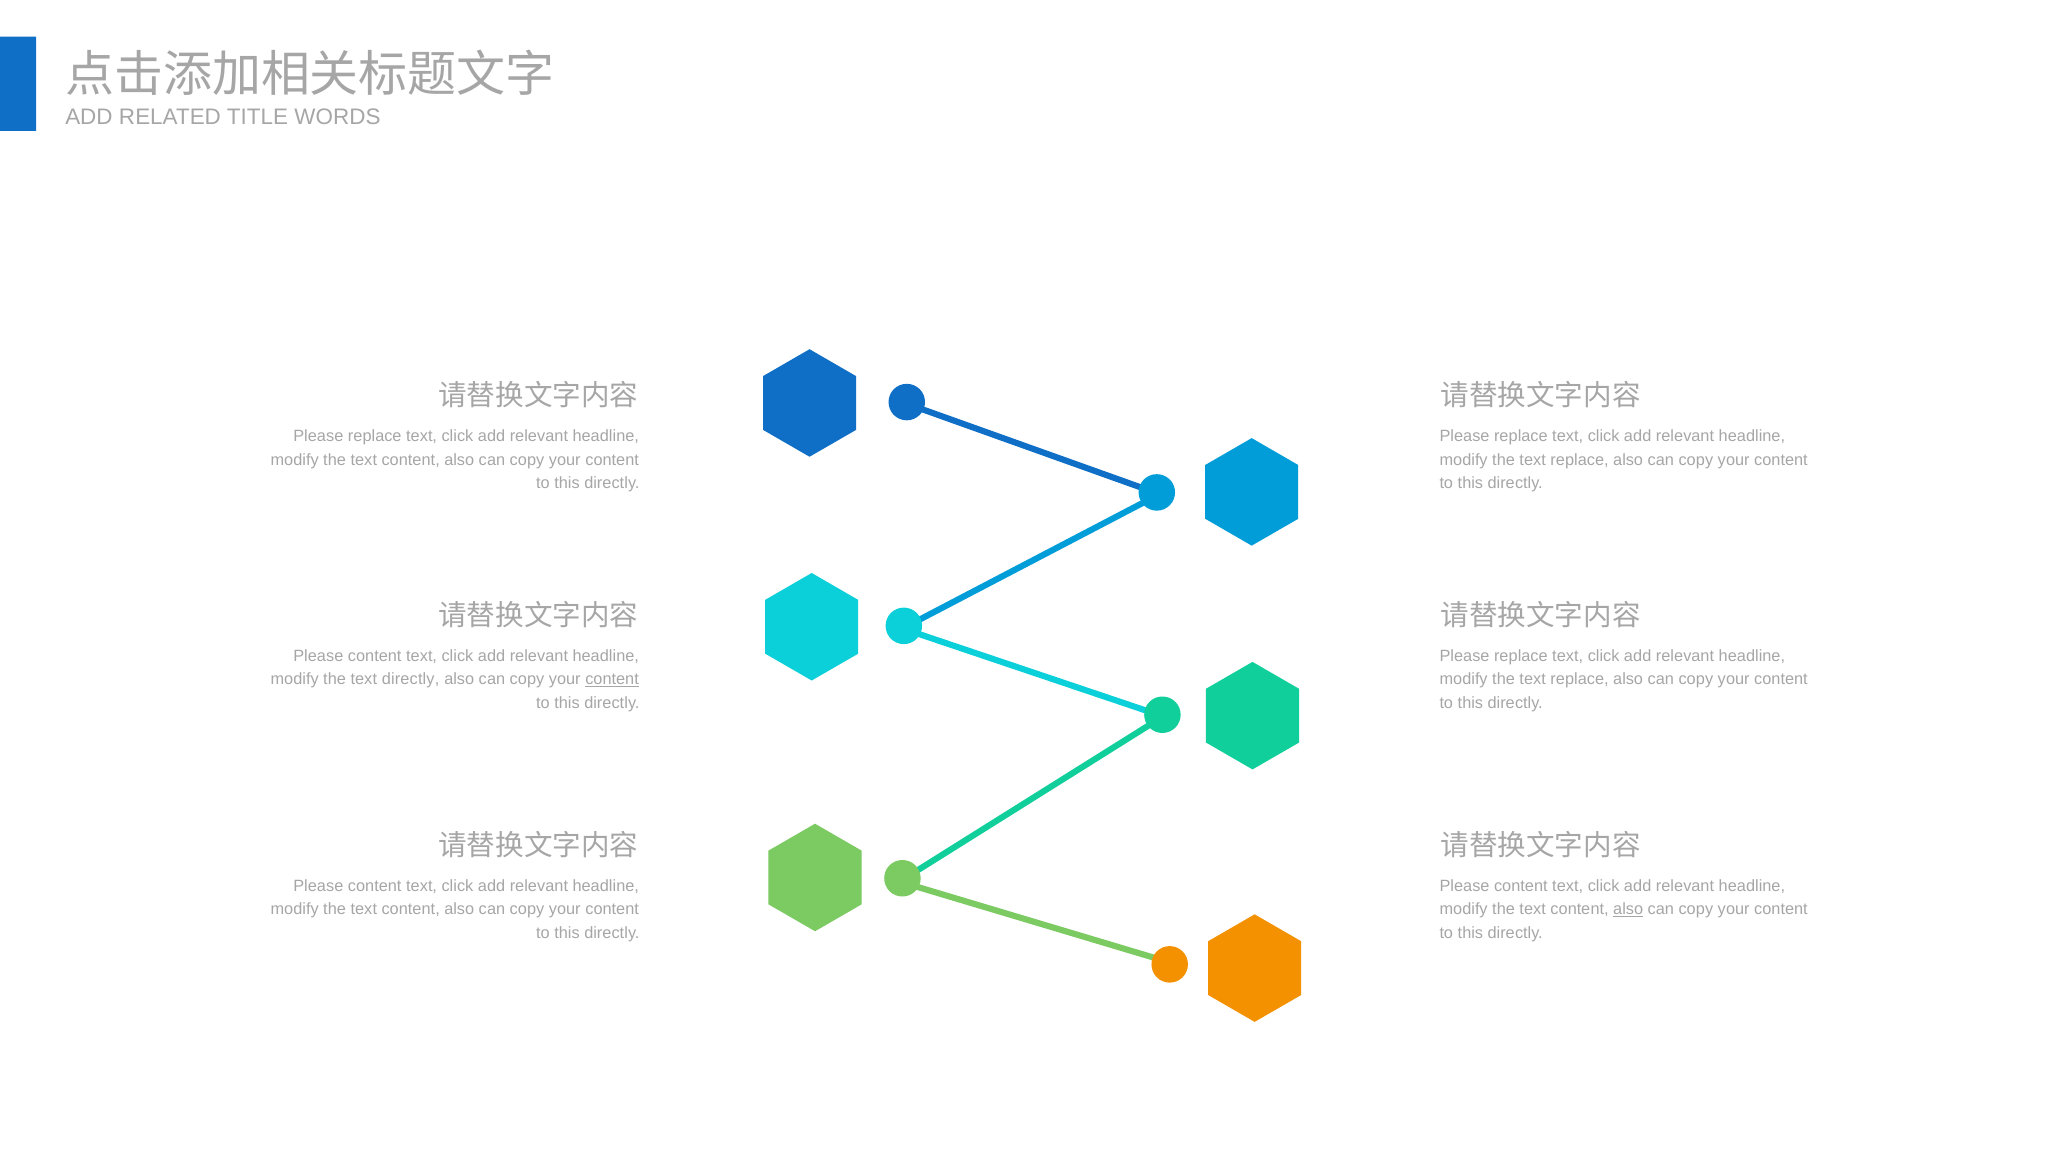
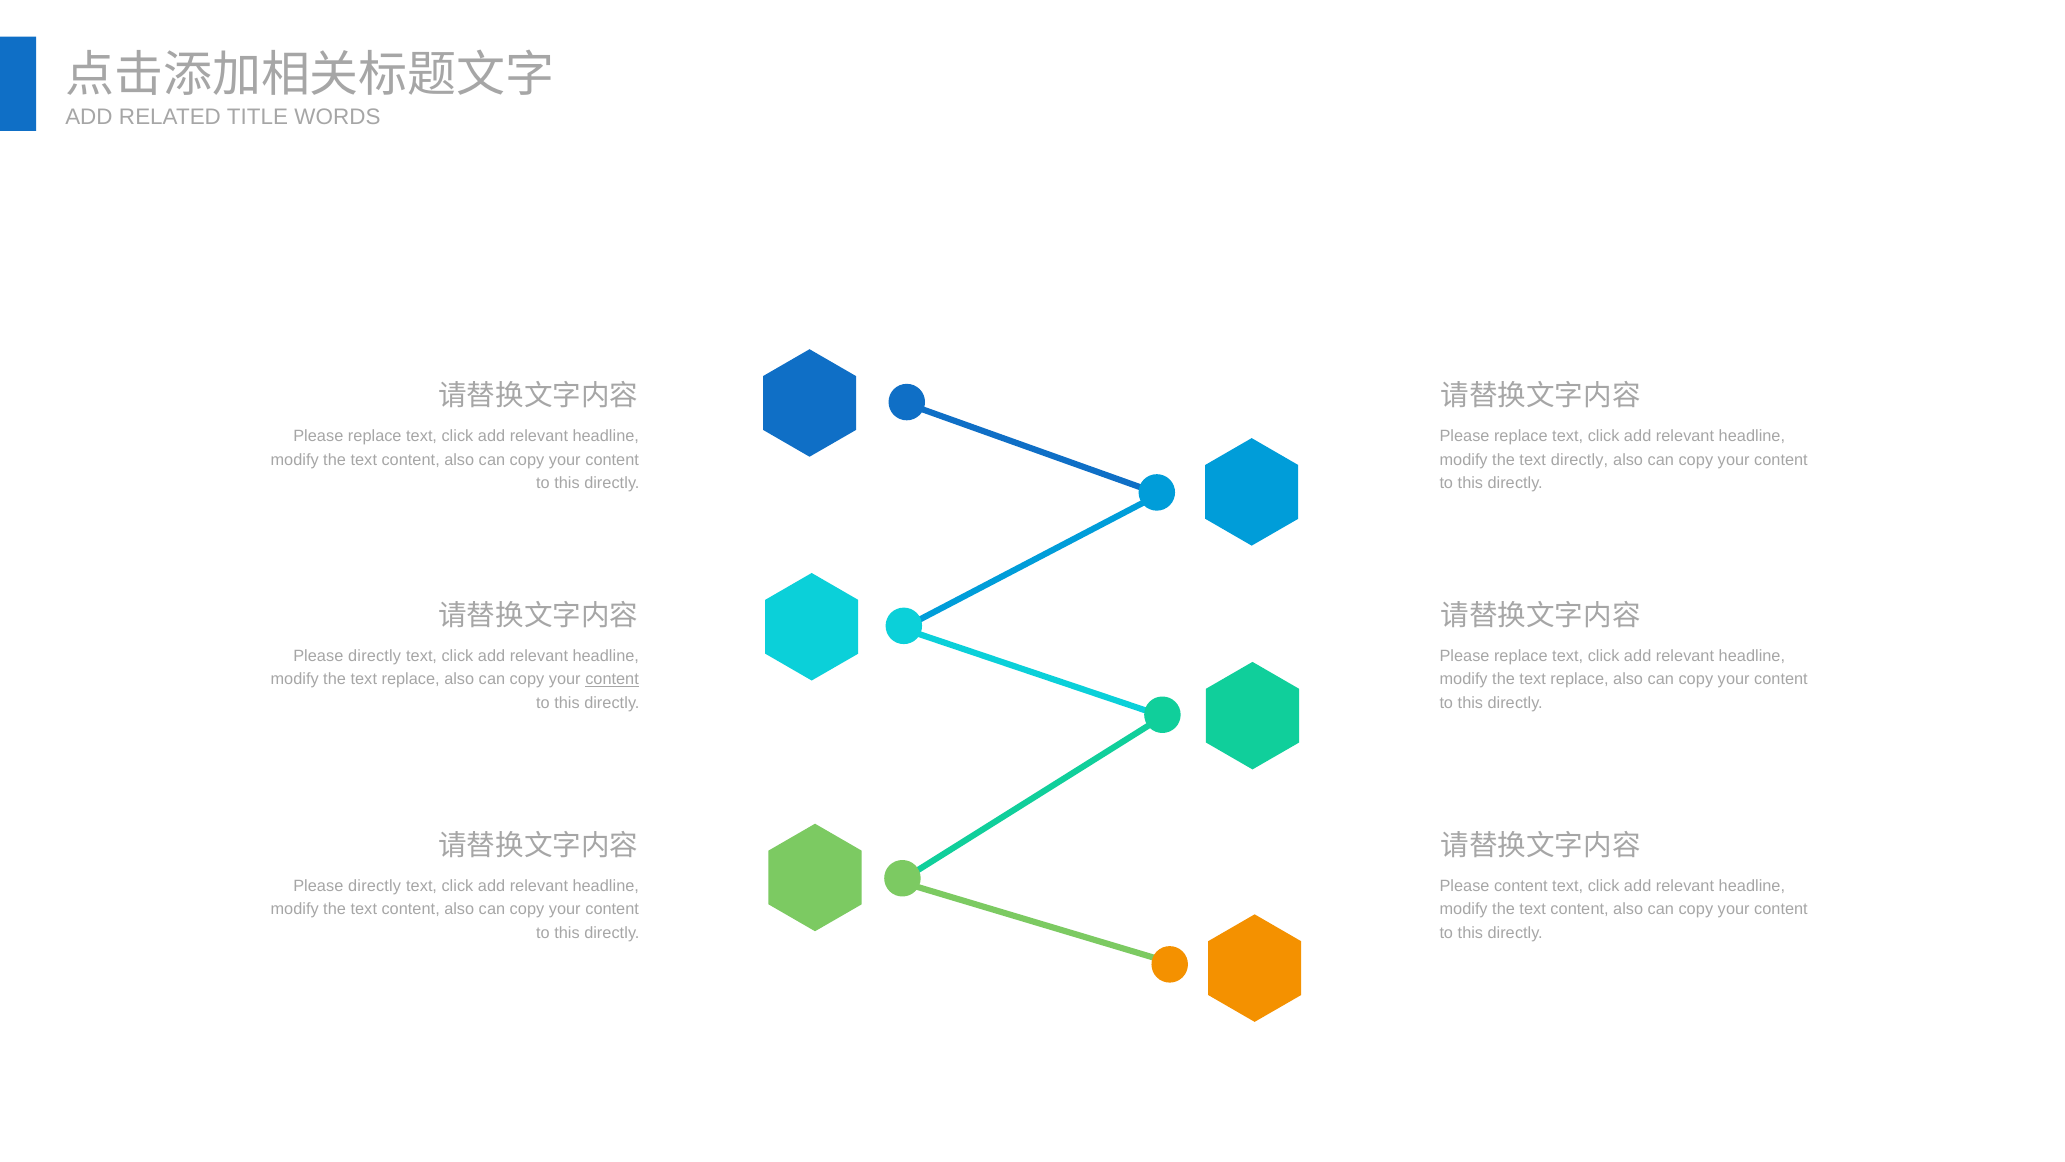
replace: replace -> directly (1579, 459)
content: content -> directly (375, 656)
directly: directly -> replace (411, 679)
content: content -> directly (375, 886)
also underline: present -> none (1628, 909)
